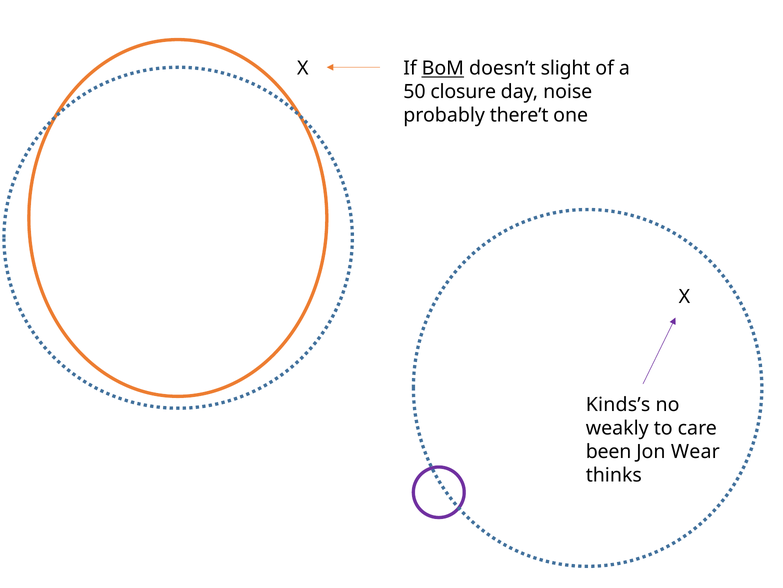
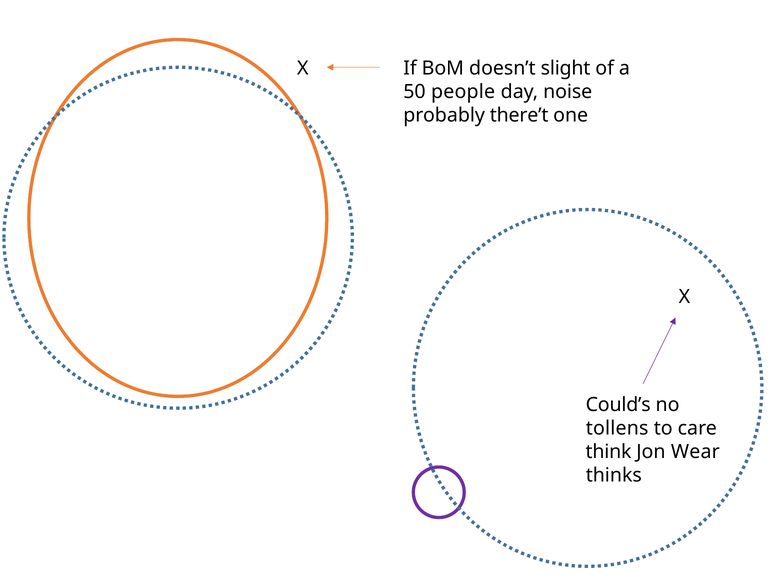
BoM underline: present -> none (443, 68)
closure: closure -> people (463, 92)
Kinds’s: Kinds’s -> Could’s (618, 404)
weakly: weakly -> tollens (617, 428)
been: been -> think (609, 451)
